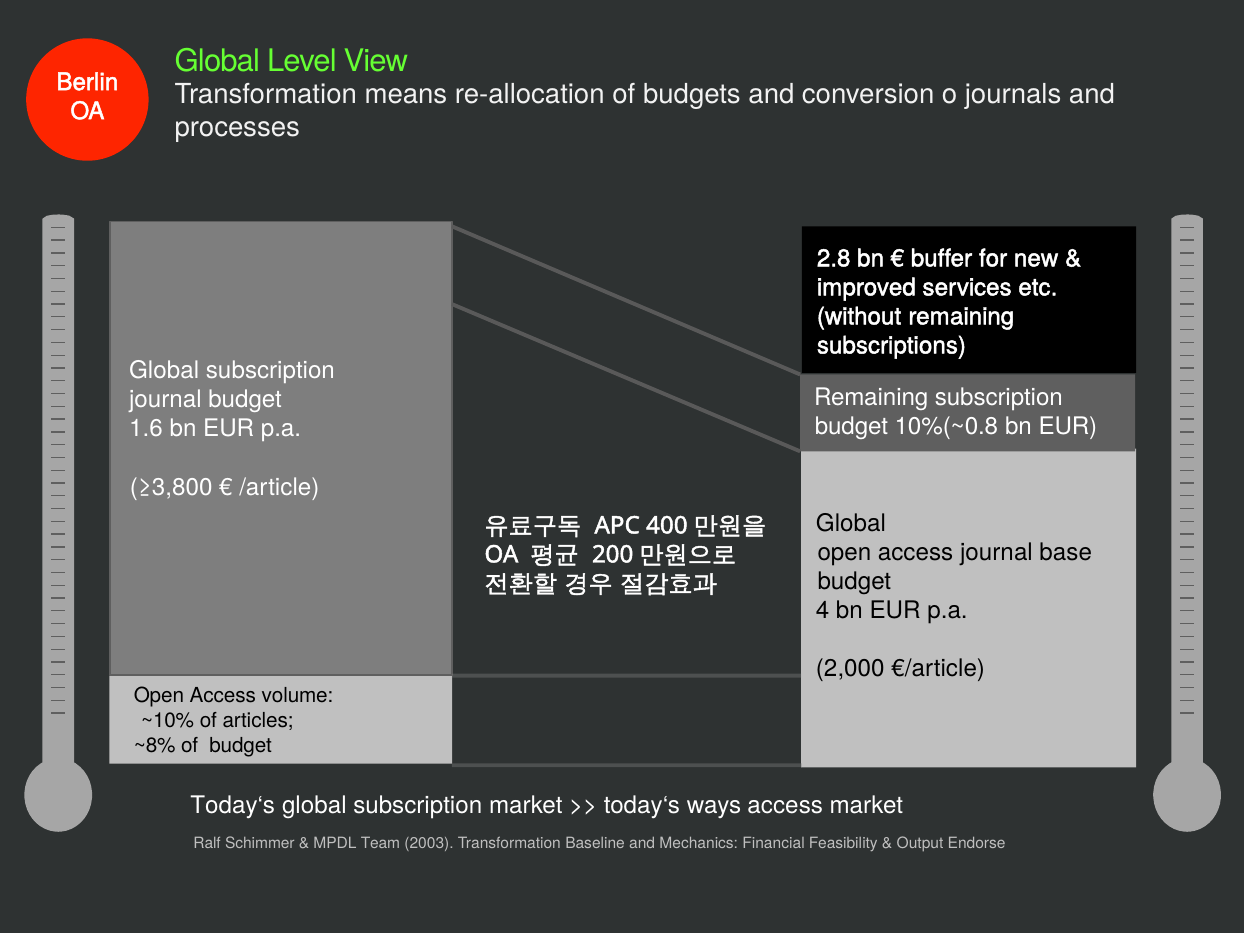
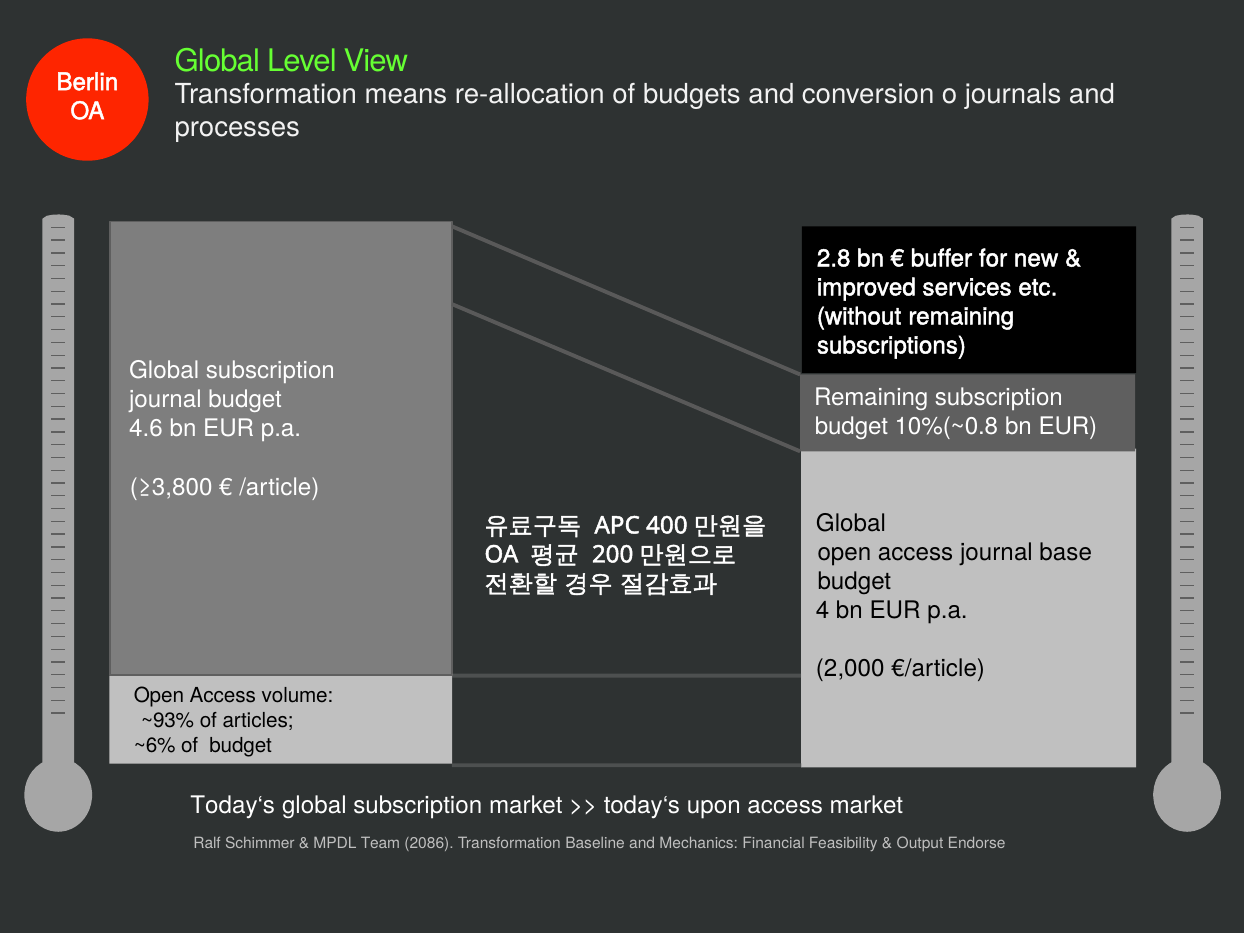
1.6: 1.6 -> 4.6 (146, 429)
~10%: ~10% -> ~93% (168, 720)
~8%: ~8% -> ~6% (155, 745)
ways: ways -> upon (714, 805)
2003: 2003 -> 2086 (429, 843)
